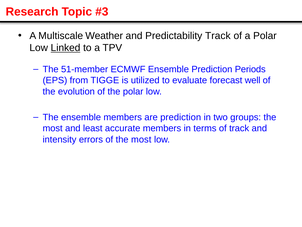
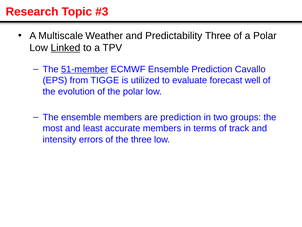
Predictability Track: Track -> Three (218, 36)
51-member underline: none -> present (85, 69)
Periods: Periods -> Cavallo (250, 69)
of the most: most -> three (141, 139)
